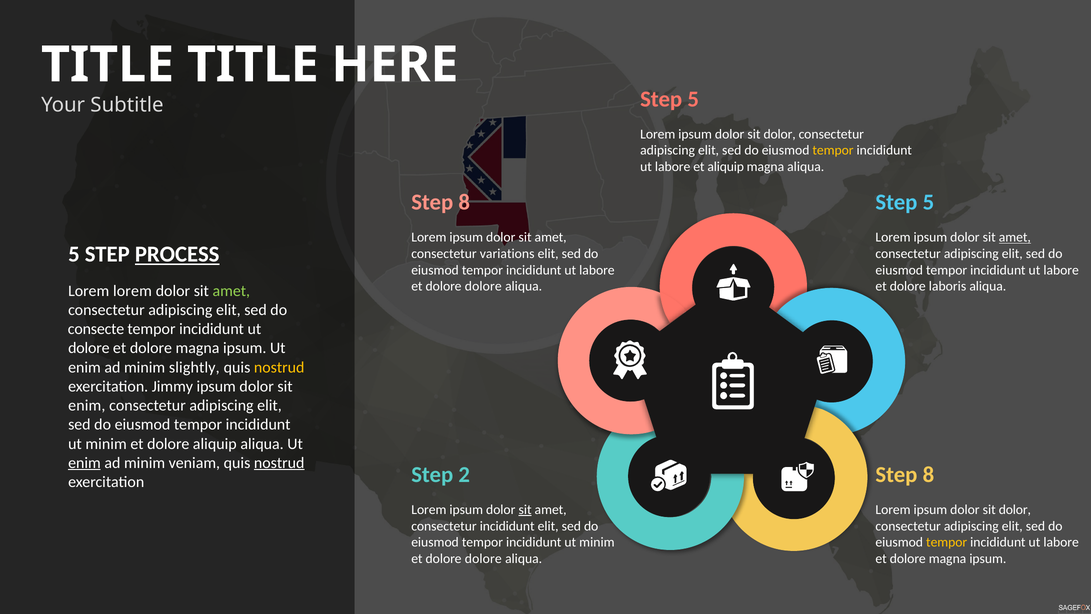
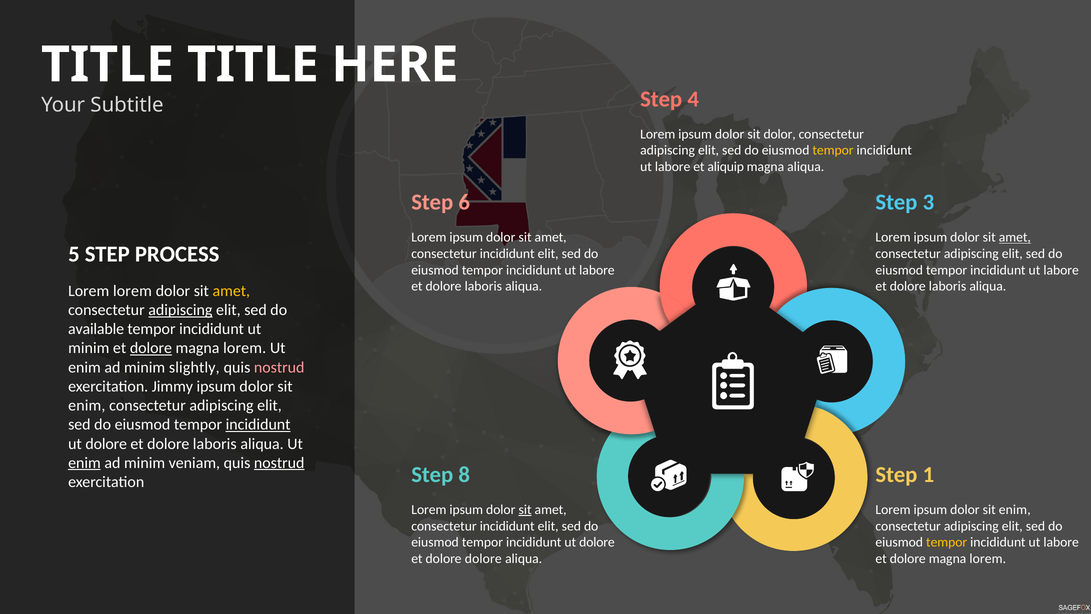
5: 5 -> 4 (693, 99)
8: 8 -> 6 (464, 202)
5: 5 -> 3 (928, 202)
PROCESS underline: present -> none (177, 254)
variations: variations -> incididunt (507, 254)
dolore: dolore -> laboris (483, 286)
amet colour: light green -> yellow (231, 291)
adipiscing underline: none -> present (180, 310)
consecte: consecte -> available (96, 329)
dolore: dolore -> minim (89, 348)
dolore underline: none -> present (151, 348)
ipsum: ipsum -> lorem (245, 348)
nostrud colour: yellow -> pink (279, 367)
incididunt underline: none -> present (258, 424)
minim: minim -> dolore (106, 444)
aliquip: aliquip -> laboris (215, 444)
2: 2 -> 8 (464, 475)
8: 8 -> 1 (928, 475)
dolor: dolor -> enim (1015, 509)
minim: minim -> dolore (597, 542)
ipsum: ipsum -> lorem (988, 559)
